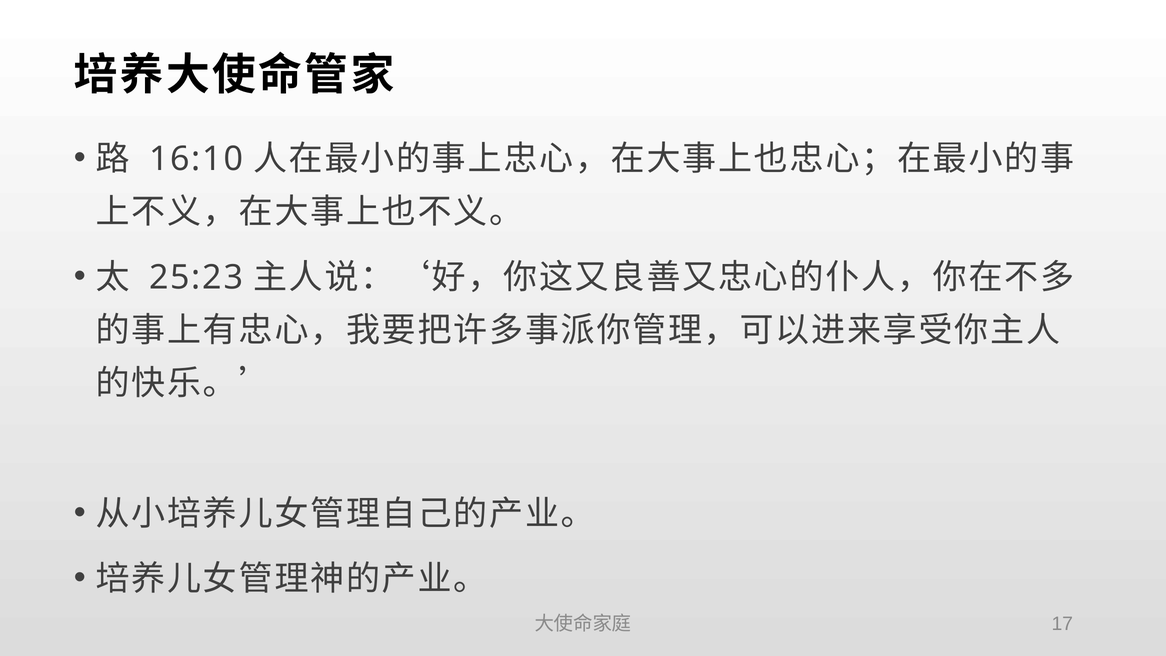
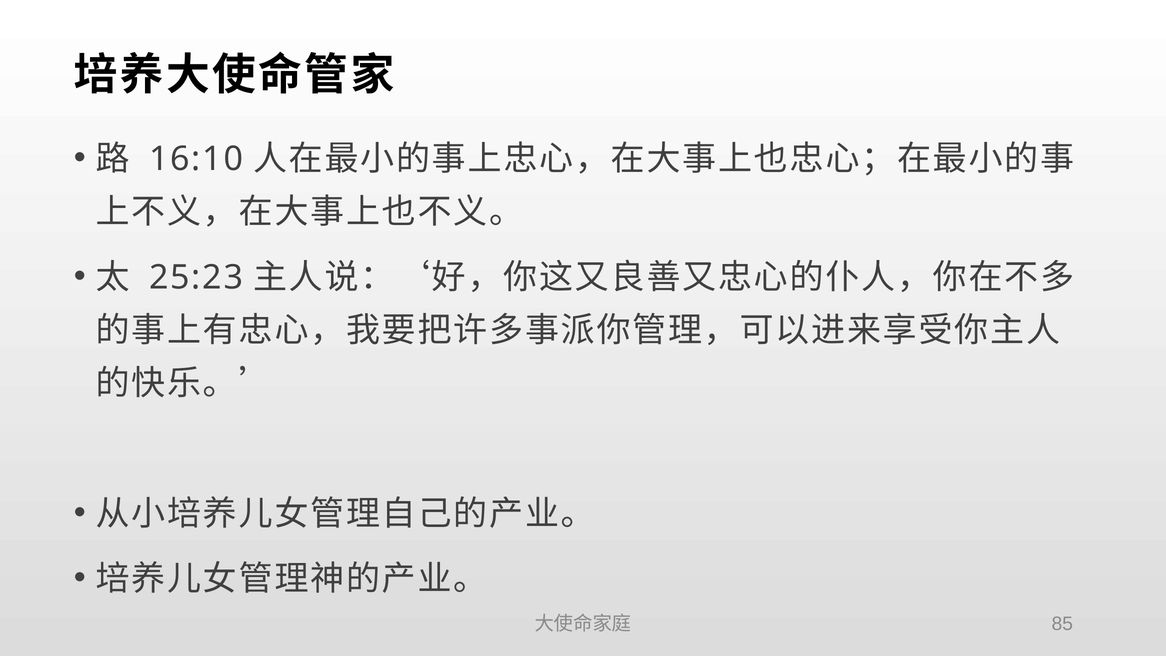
17: 17 -> 85 (1062, 624)
